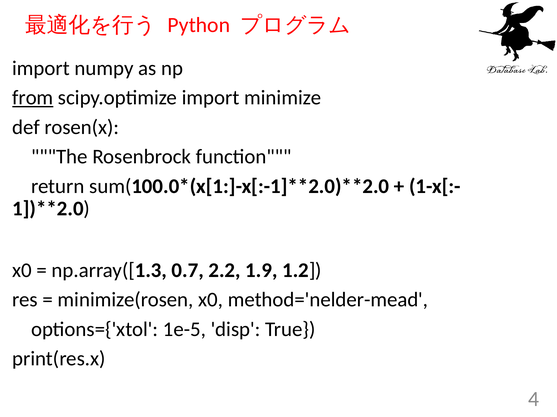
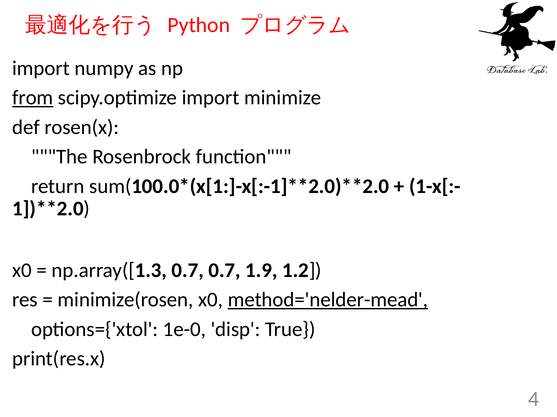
0.7 2.2: 2.2 -> 0.7 (225, 271)
method='nelder-mead underline: none -> present (328, 300)
1e-5: 1e-5 -> 1e-0 (184, 330)
